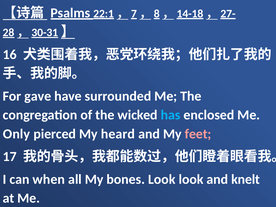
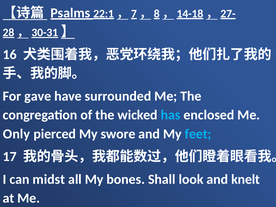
heard: heard -> swore (118, 134)
feet colour: pink -> light blue (198, 134)
when: when -> midst (49, 179)
bones Look: Look -> Shall (162, 179)
